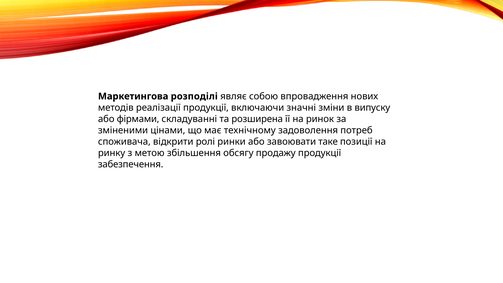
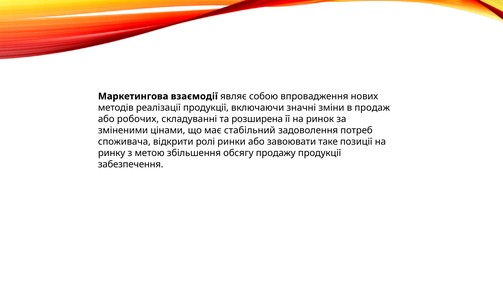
розподілі: розподілі -> взаємодії (194, 96)
випуску: випуску -> продаж (372, 108)
фірмами: фірмами -> робочих (138, 119)
технічному: технічному -> стабільний (250, 130)
